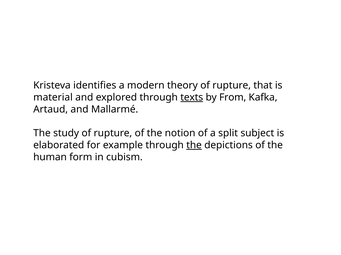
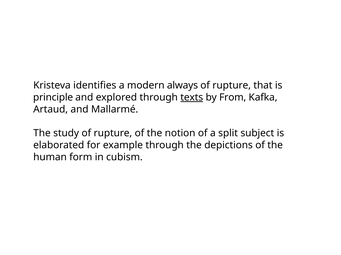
theory: theory -> always (182, 86)
material: material -> principle (53, 98)
the underline: present -> none (194, 146)
